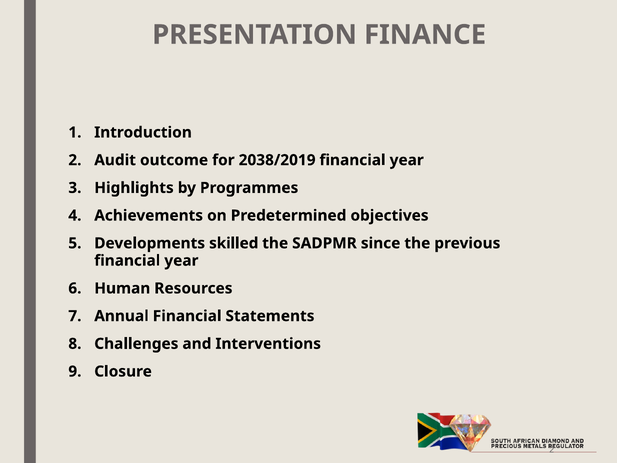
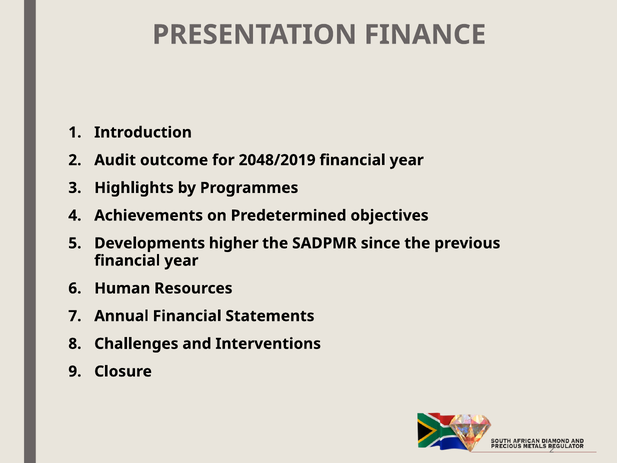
2038/2019: 2038/2019 -> 2048/2019 (277, 160)
skilled: skilled -> higher (234, 243)
